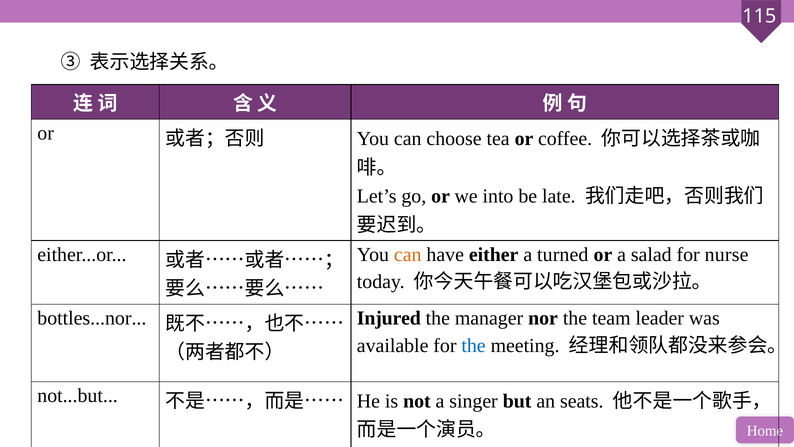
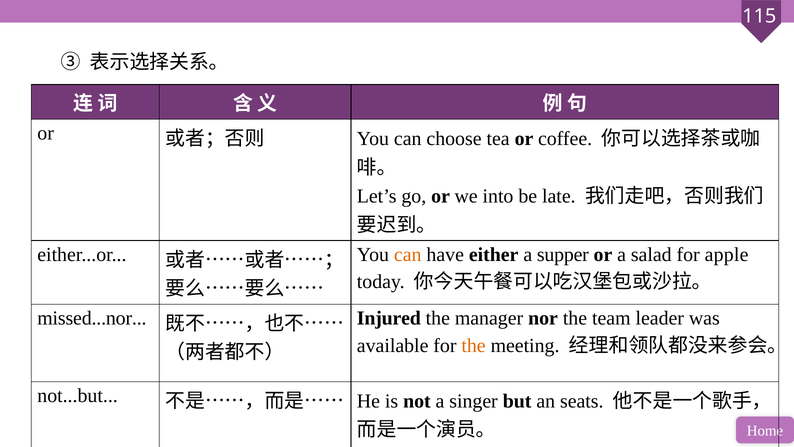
turned: turned -> supper (563, 254)
nurse: nurse -> apple (727, 254)
bottles...nor: bottles...nor -> missed...nor (92, 318)
the colour: blue -> orange (474, 345)
